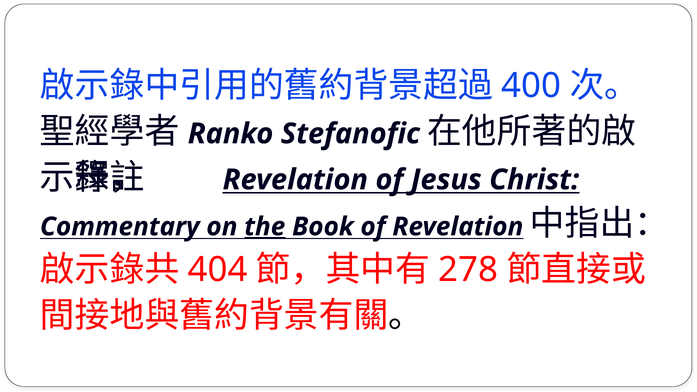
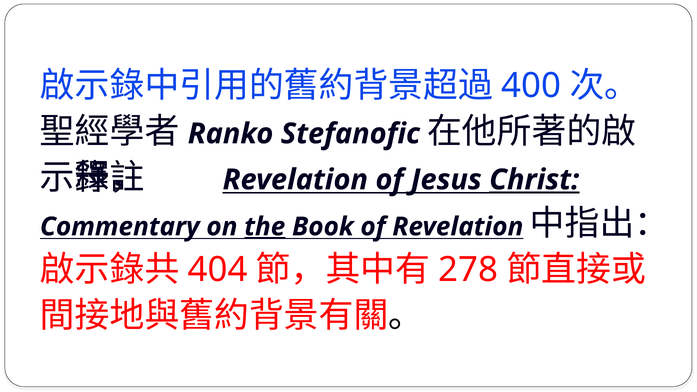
Christ underline: none -> present (534, 180)
